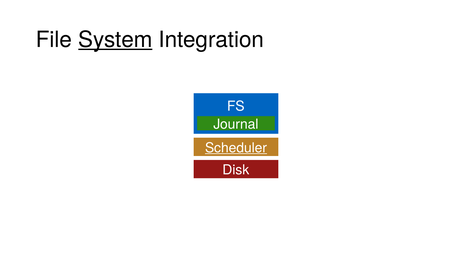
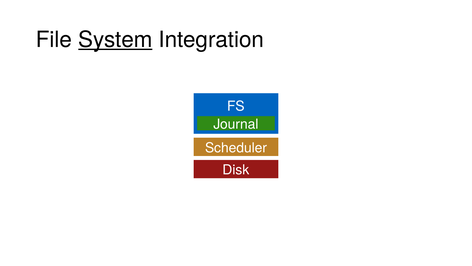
Scheduler underline: present -> none (236, 148)
